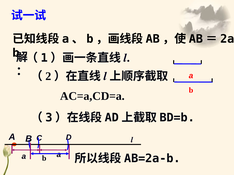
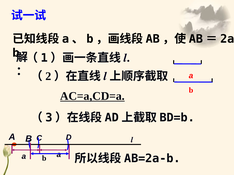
AC=a,CD=a underline: none -> present (92, 96)
